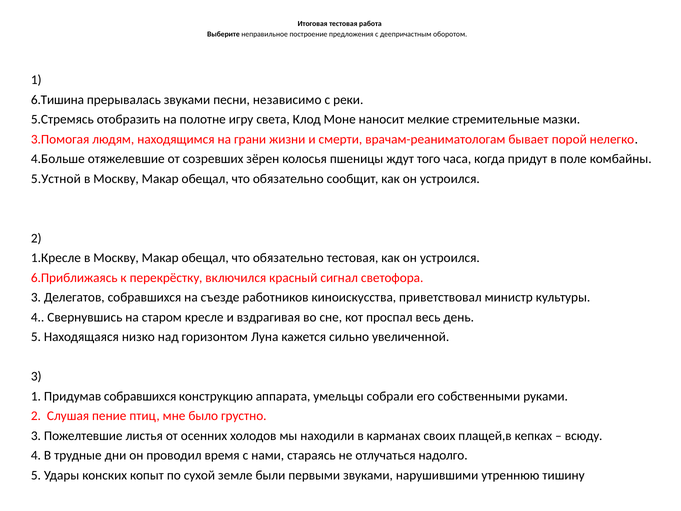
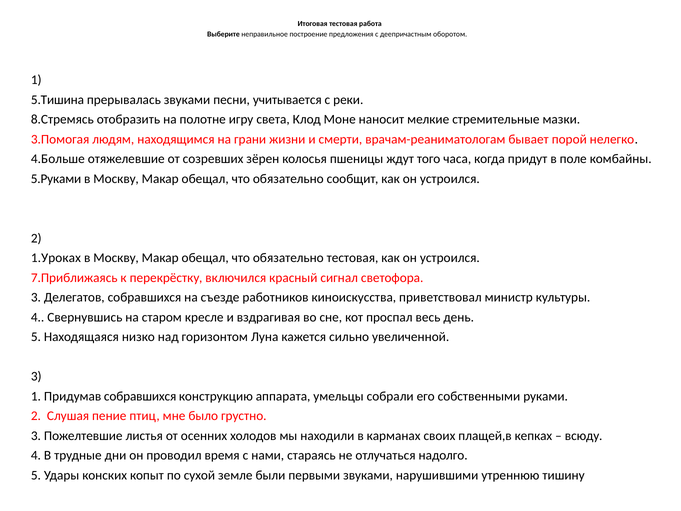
6.Тишина: 6.Тишина -> 5.Тишина (57, 100)
независимо: независимо -> учитывается (287, 100)
5.Стремясь: 5.Стремясь -> 8.Стремясь (62, 119)
5.Устной: 5.Устной -> 5.Руками (56, 179)
1.Кресле: 1.Кресле -> 1.Уроках (56, 258)
6.Приближаясь: 6.Приближаясь -> 7.Приближаясь (74, 278)
